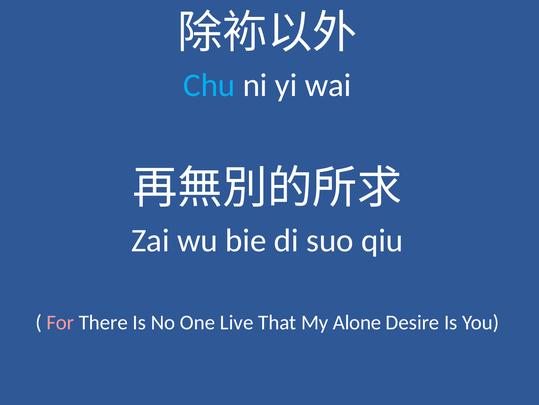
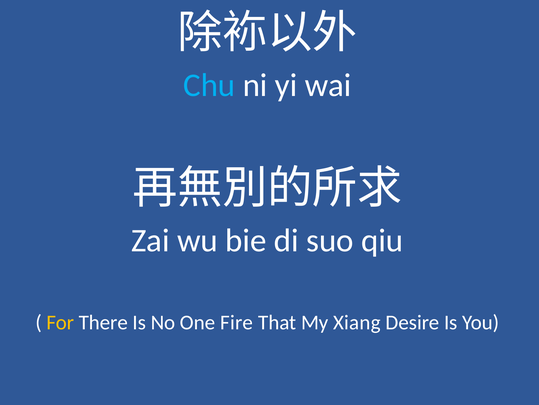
For colour: pink -> yellow (60, 322)
Live: Live -> Fire (237, 322)
Alone: Alone -> Xiang (357, 322)
